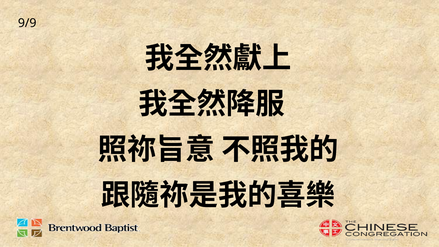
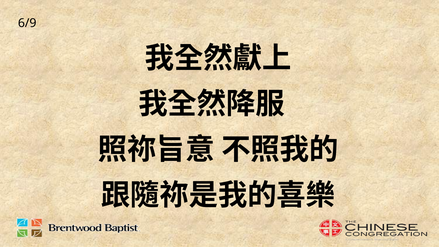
9/9: 9/9 -> 6/9 (27, 23)
